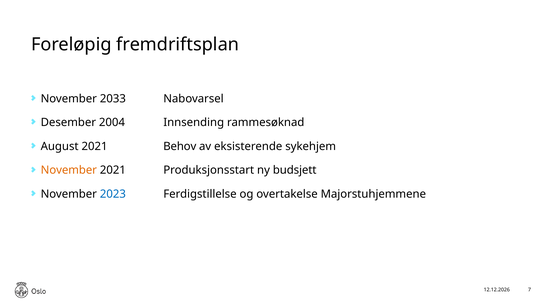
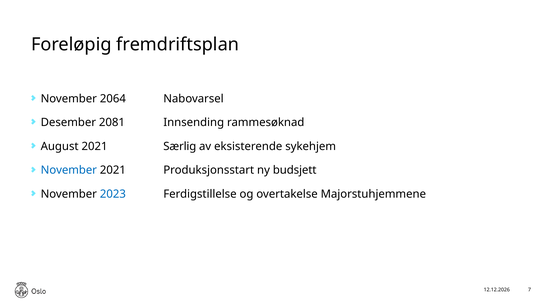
2033: 2033 -> 2064 (113, 98)
2004: 2004 -> 2081 (112, 122)
Behov: Behov -> Særlig (180, 146)
November colour: orange -> blue (69, 170)
